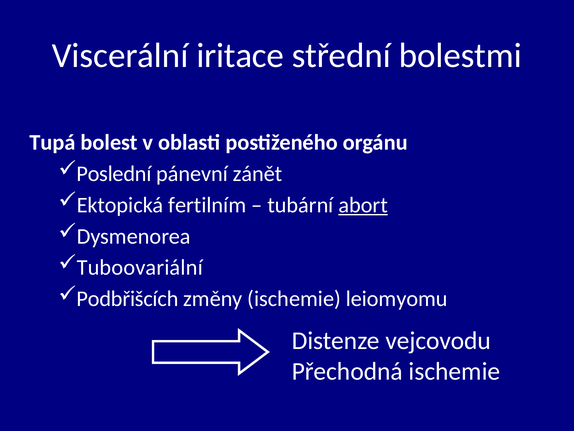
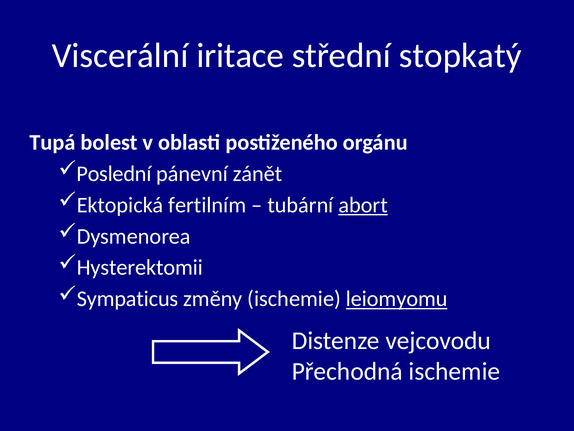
bolestmi: bolestmi -> stopkatý (460, 56)
Tuboovariální: Tuboovariální -> Hysterektomii (140, 267)
Podbřišcích: Podbřišcích -> Sympaticus (128, 299)
leiomyomu underline: none -> present (397, 299)
